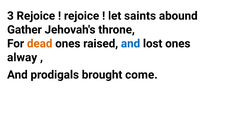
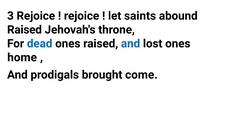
Gather: Gather -> Raised (24, 30)
dead colour: orange -> blue (40, 44)
alway: alway -> home (22, 57)
